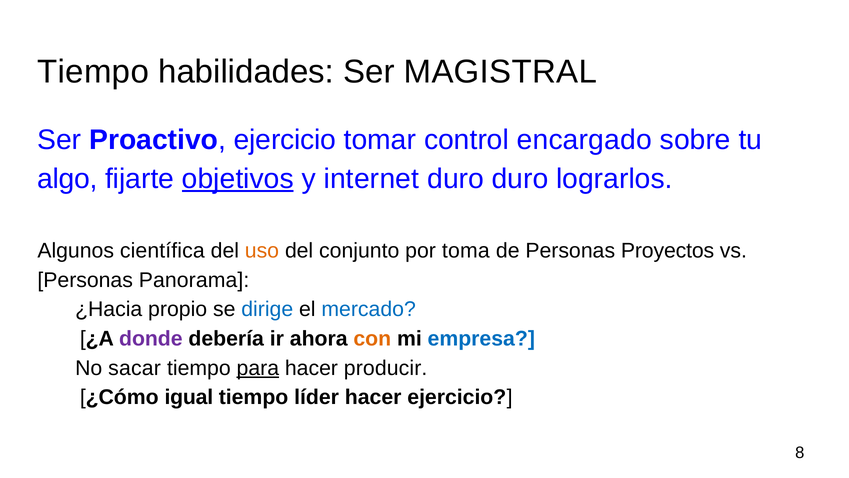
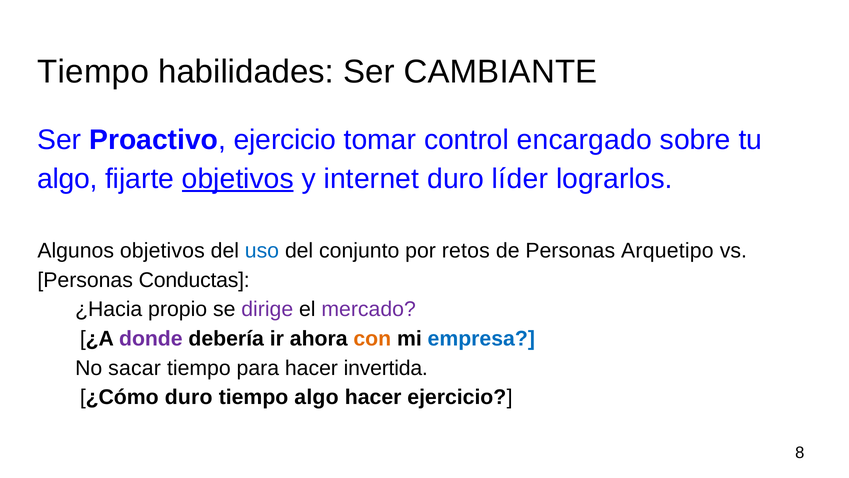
MAGISTRAL: MAGISTRAL -> CAMBIANTE (501, 72)
duro duro: duro -> líder (520, 179)
Algunos científica: científica -> objetivos (162, 251)
uso colour: orange -> blue (262, 251)
toma: toma -> retos (466, 251)
Proyectos: Proyectos -> Arquetipo (667, 251)
Panorama: Panorama -> Conductas (194, 280)
dirige colour: blue -> purple (267, 309)
mercado colour: blue -> purple (369, 309)
para underline: present -> none (258, 368)
producir: producir -> invertida (386, 368)
¿Cómo igual: igual -> duro (189, 397)
tiempo líder: líder -> algo (316, 397)
